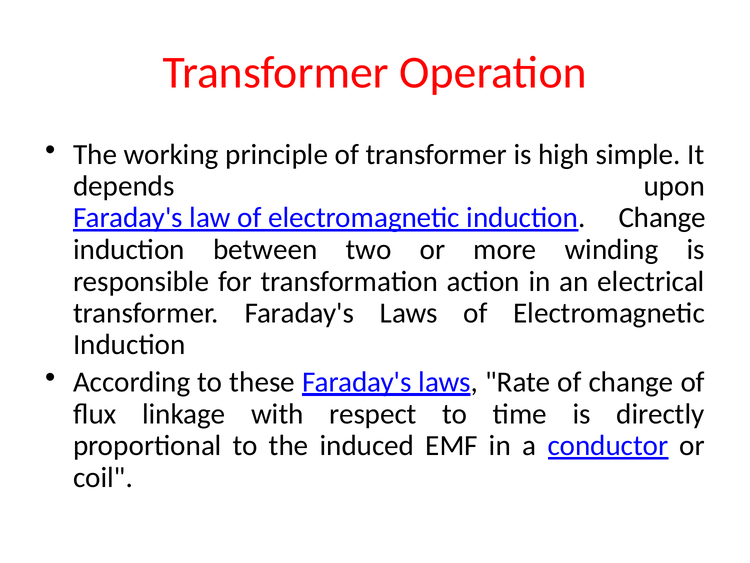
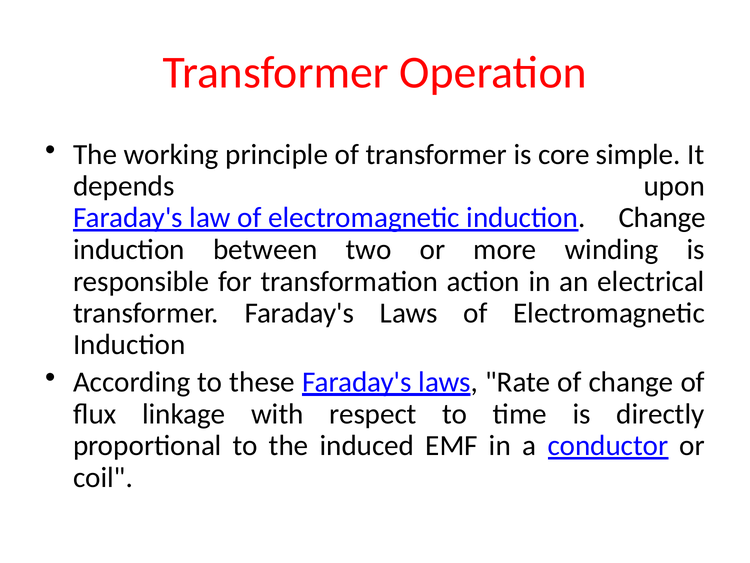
high: high -> core (564, 155)
